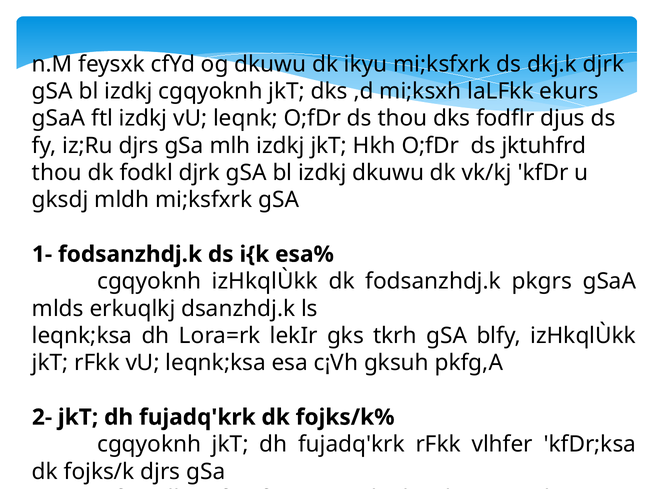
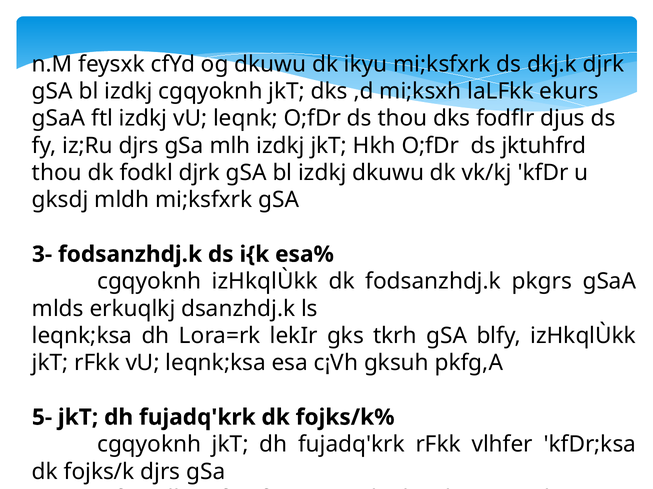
1-: 1- -> 3- (42, 255)
2-: 2- -> 5- (42, 418)
